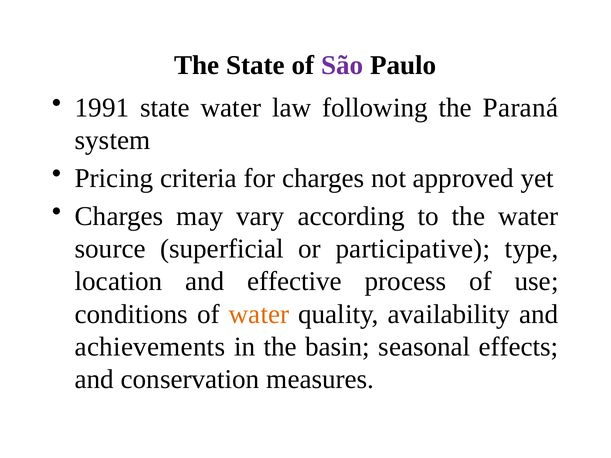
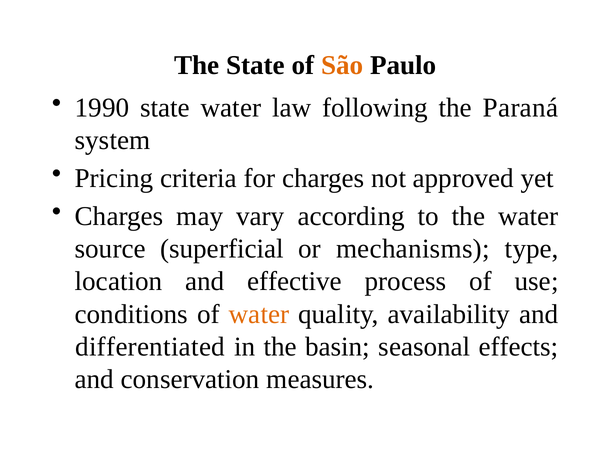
São colour: purple -> orange (342, 66)
1991: 1991 -> 1990 (102, 108)
participative: participative -> mechanisms (413, 249)
achievements: achievements -> differentiated (150, 347)
